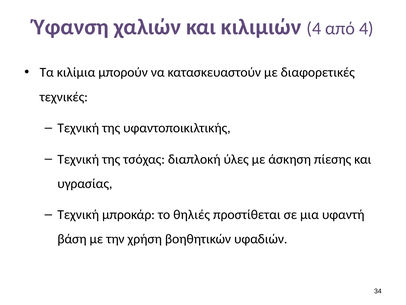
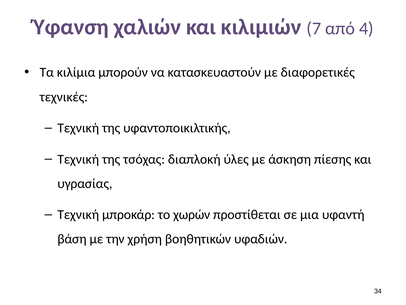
κιλιμιών 4: 4 -> 7 (314, 28)
θηλιές: θηλιές -> χωρών (192, 214)
